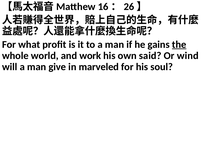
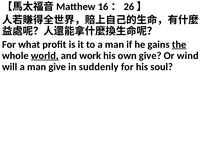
world underline: none -> present (45, 56)
own said: said -> give (150, 56)
marveled: marveled -> suddenly (99, 67)
